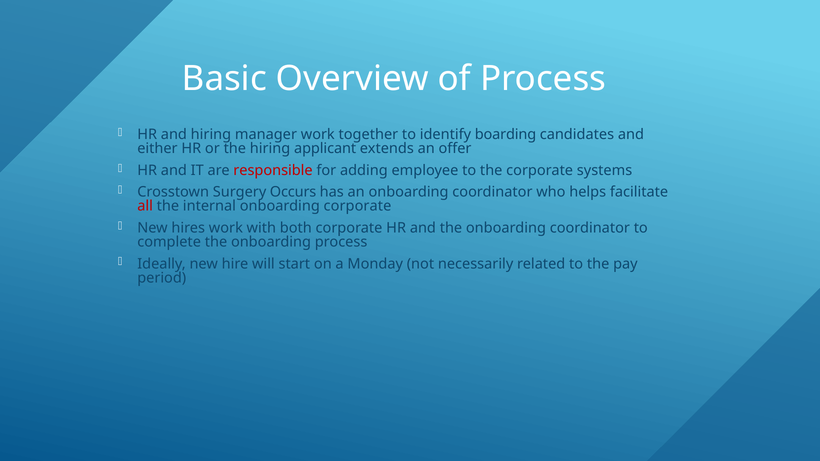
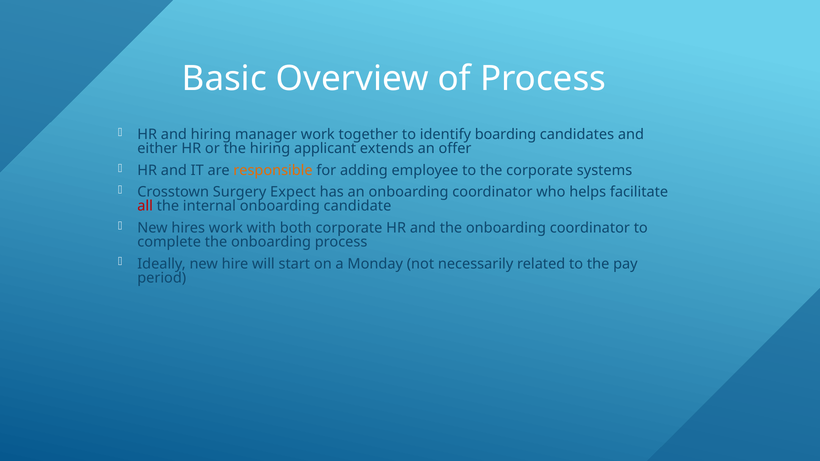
responsible colour: red -> orange (273, 170)
Occurs: Occurs -> Expect (293, 192)
onboarding corporate: corporate -> candidate (357, 206)
